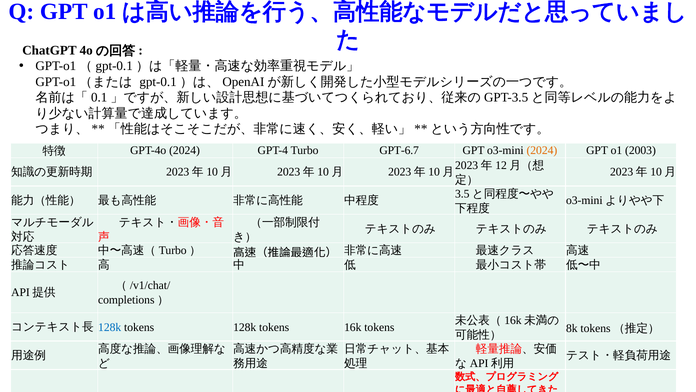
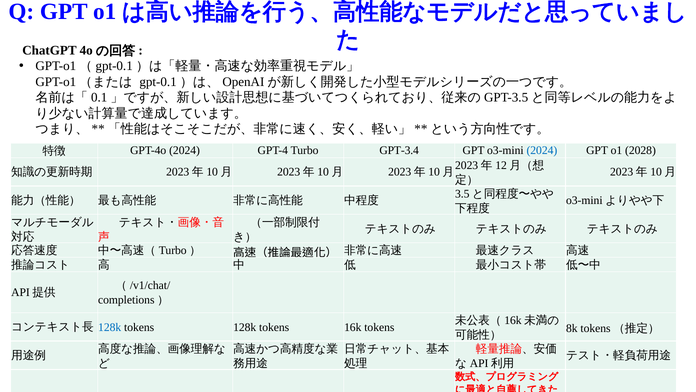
GPT-6.7: GPT-6.7 -> GPT-3.4 (399, 150)
2024 colour: orange -> blue (542, 150)
2003: 2003 -> 2028 (640, 150)
